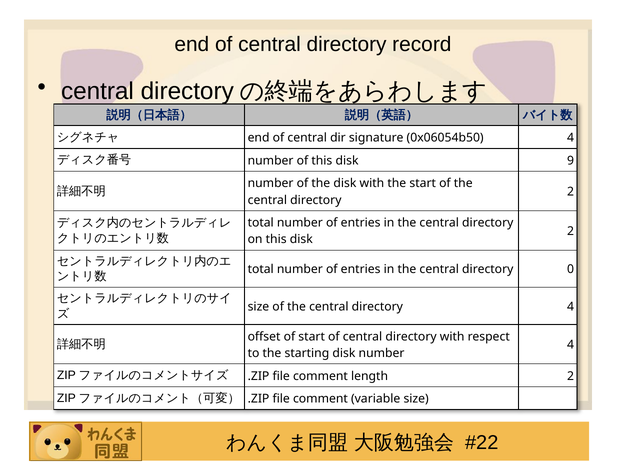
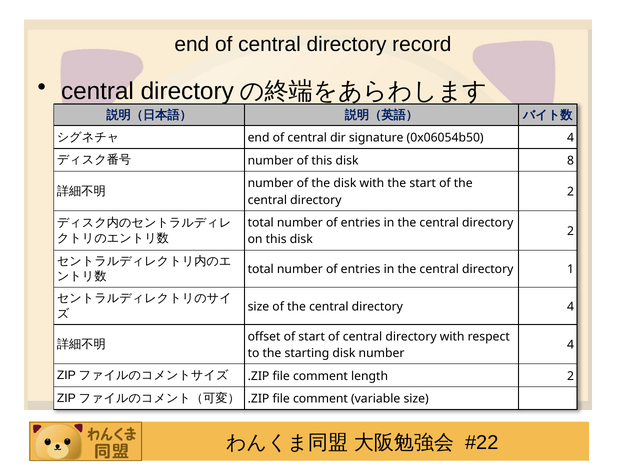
9: 9 -> 8 (571, 161)
0: 0 -> 1 (571, 270)
